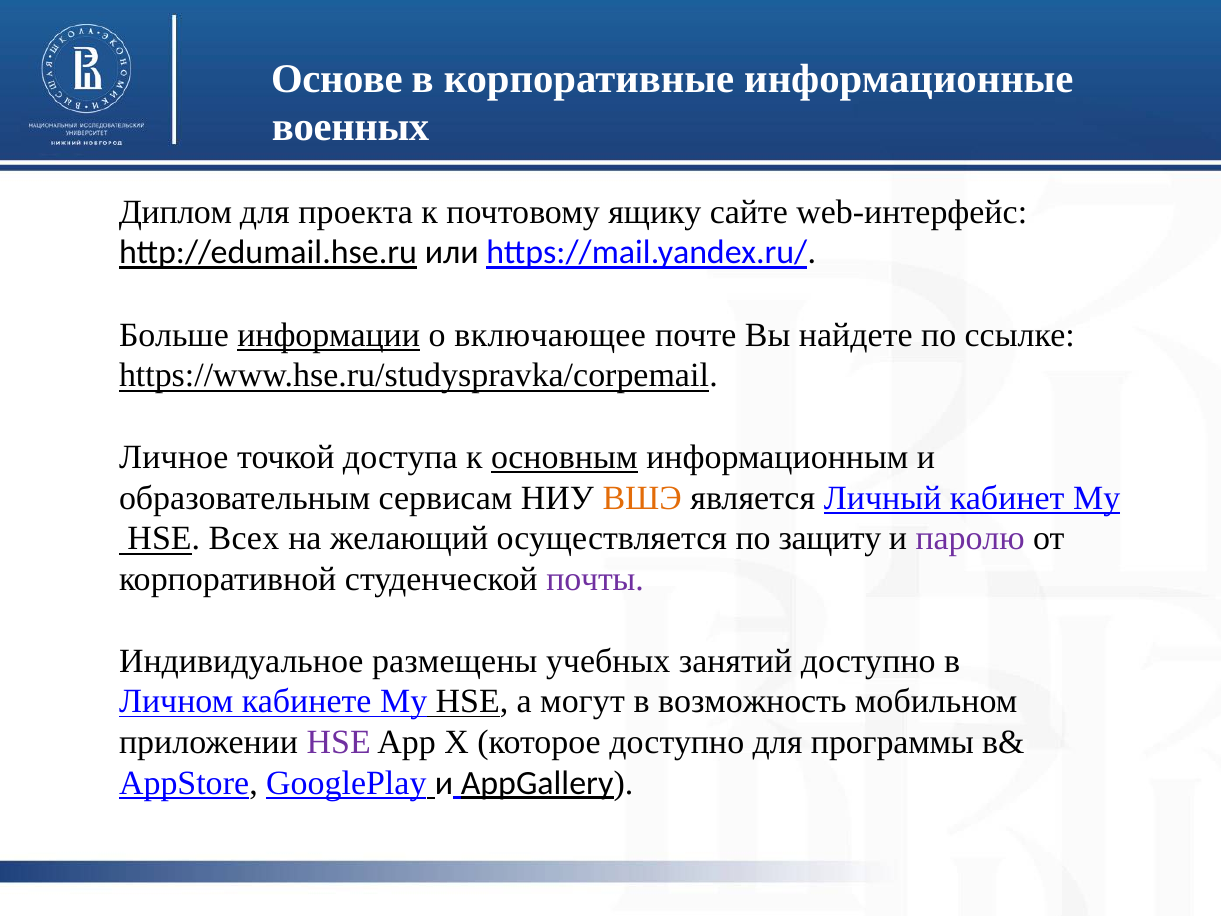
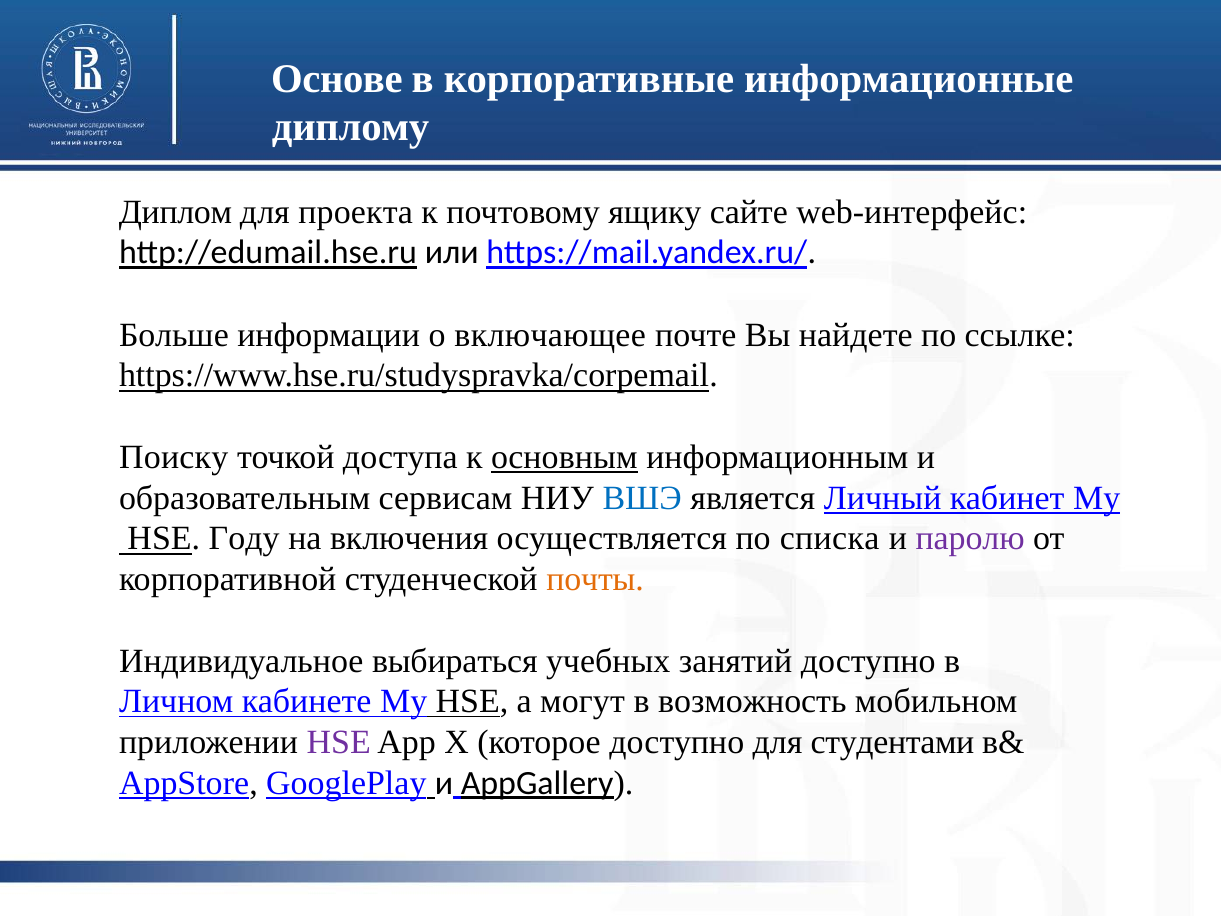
военных: военных -> диплому (351, 127)
информации underline: present -> none (329, 335)
Личное: Личное -> Поиску (174, 457)
ВШЭ colour: orange -> blue (642, 498)
Всех: Всех -> Году (244, 539)
желающий: желающий -> включения (409, 539)
защиту: защиту -> списка (830, 539)
почты colour: purple -> orange (595, 579)
размещены: размещены -> выбираться (455, 661)
программы: программы -> студентами (893, 742)
